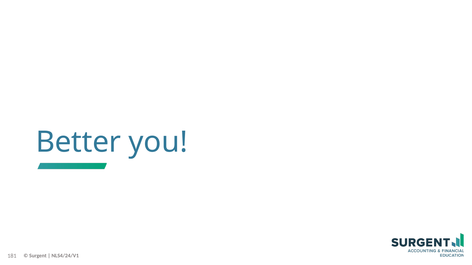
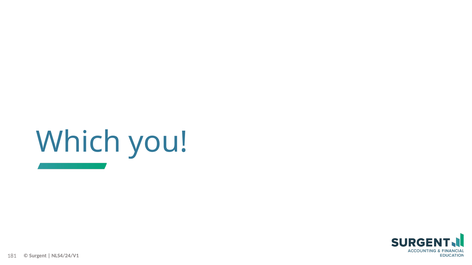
Better: Better -> Which (78, 142)
